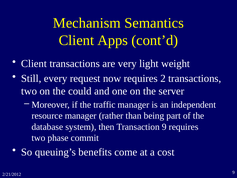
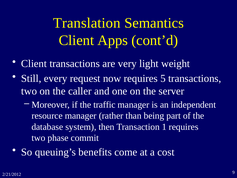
Mechanism: Mechanism -> Translation (87, 23)
2: 2 -> 5 (163, 78)
could: could -> caller (80, 91)
Transaction 9: 9 -> 1 (164, 127)
